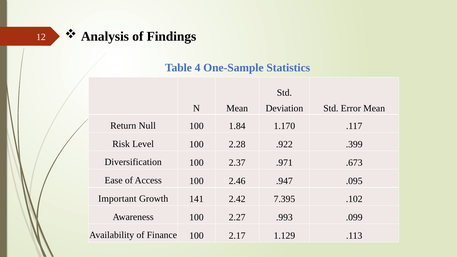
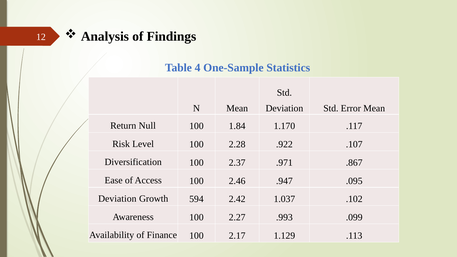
.399: .399 -> .107 (354, 144)
.673: .673 -> .867 (354, 163)
Important: Important -> Deviation (117, 199)
141: 141 -> 594 (196, 199)
7.395: 7.395 -> 1.037 (284, 199)
